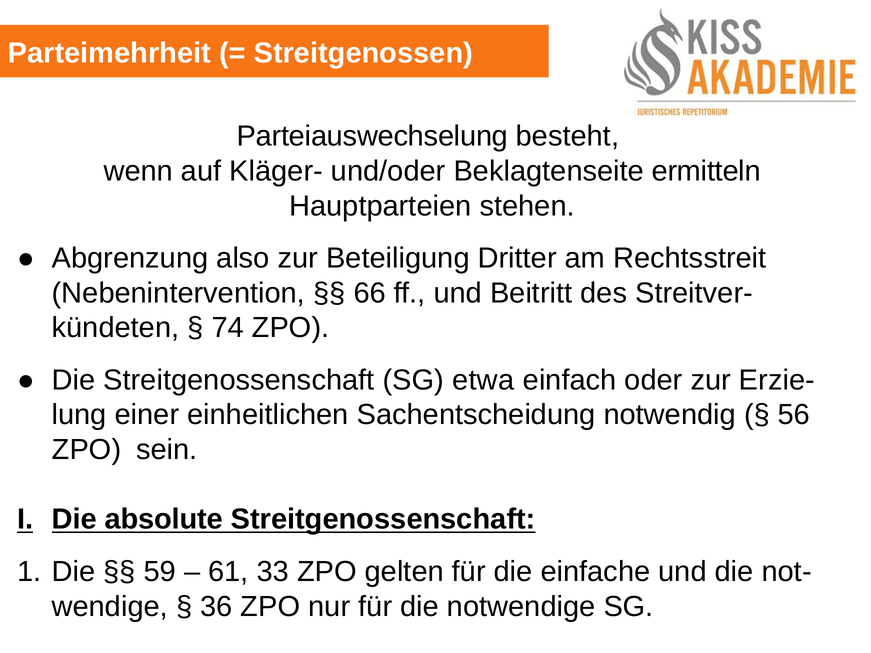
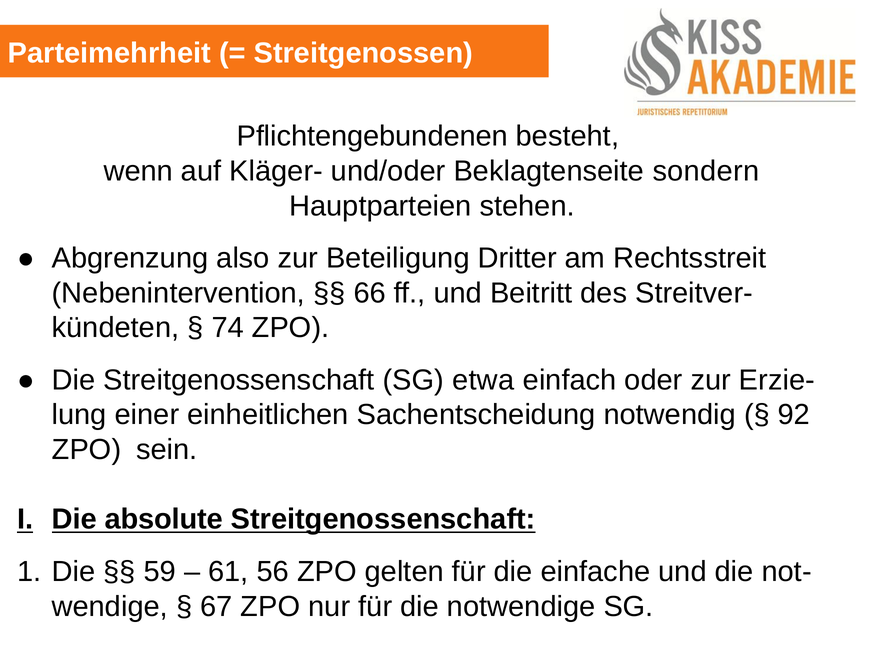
Parteiauswechselung: Parteiauswechselung -> Pflichtengebundenen (372, 136)
ermitteln: ermitteln -> sondern (706, 171)
56: 56 -> 92 (794, 415)
33: 33 -> 56 (273, 572)
36: 36 -> 67 (216, 607)
